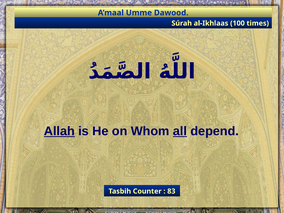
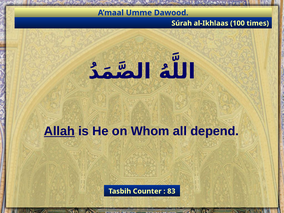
all underline: present -> none (180, 131)
